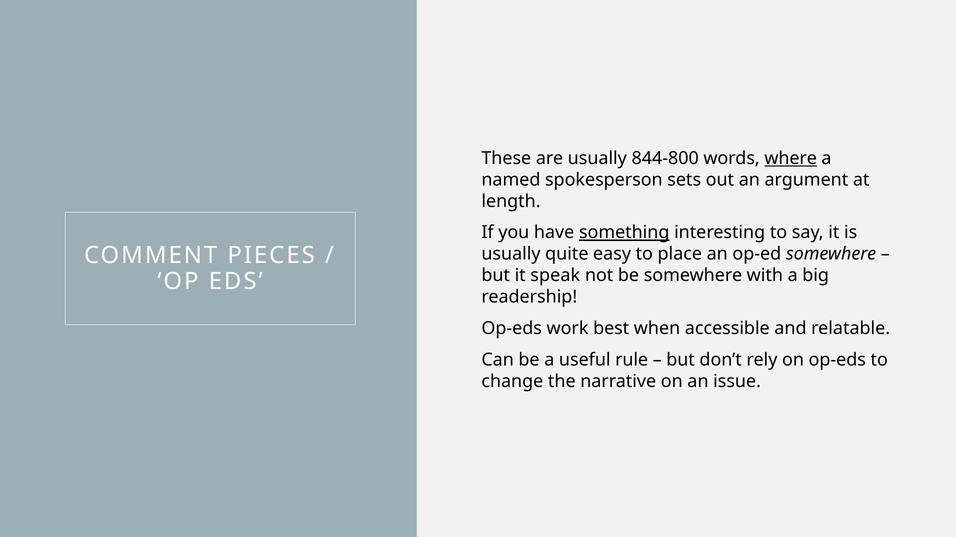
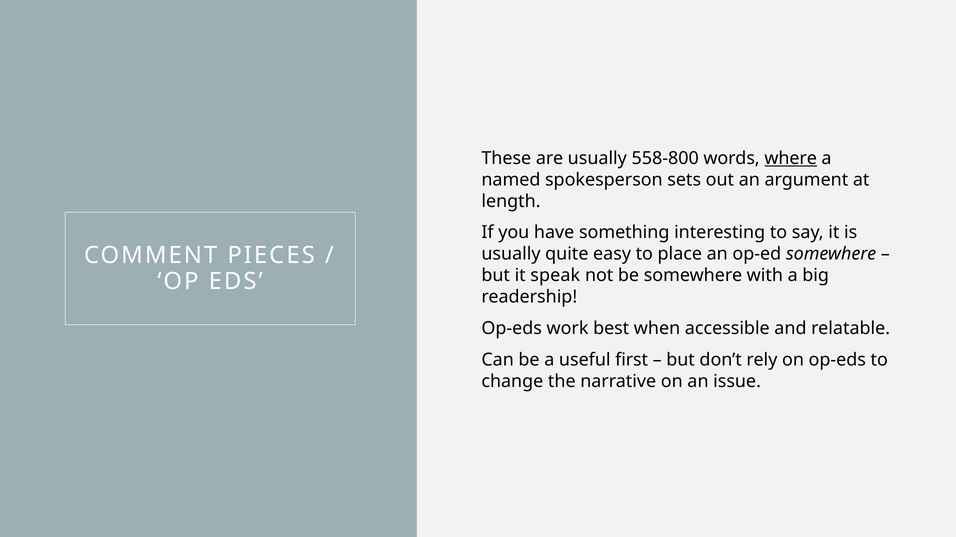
844-800: 844-800 -> 558-800 (665, 158)
something underline: present -> none (624, 233)
rule: rule -> first (632, 360)
